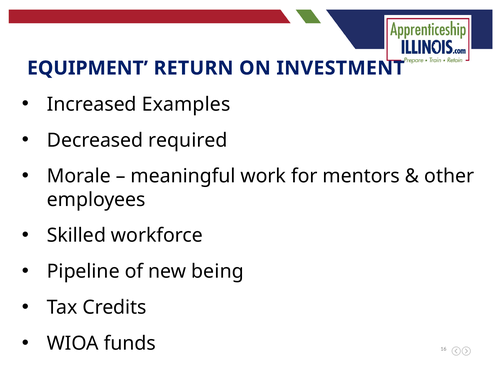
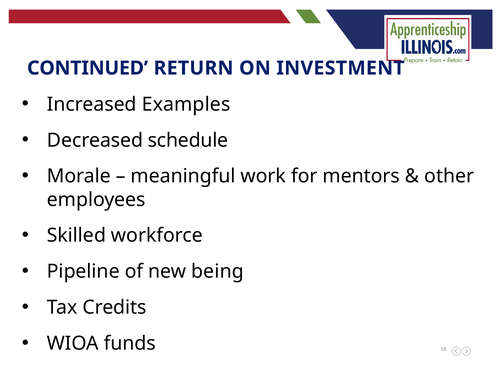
EQUIPMENT: EQUIPMENT -> CONTINUED (88, 68)
required: required -> schedule (188, 140)
